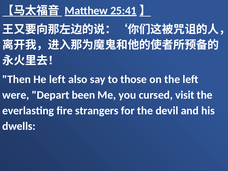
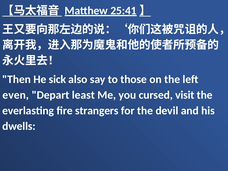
He left: left -> sick (57, 79)
were: were -> even (16, 95)
been: been -> least (83, 95)
